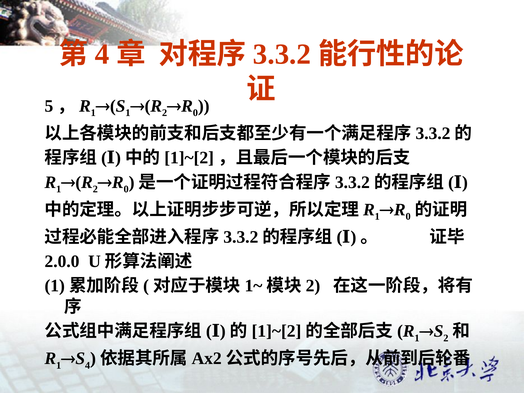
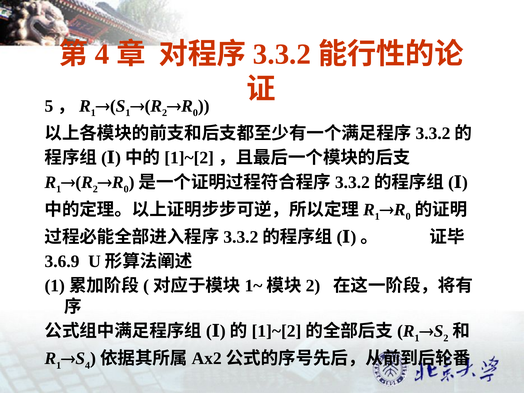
2.0.0: 2.0.0 -> 3.6.9 (62, 261)
